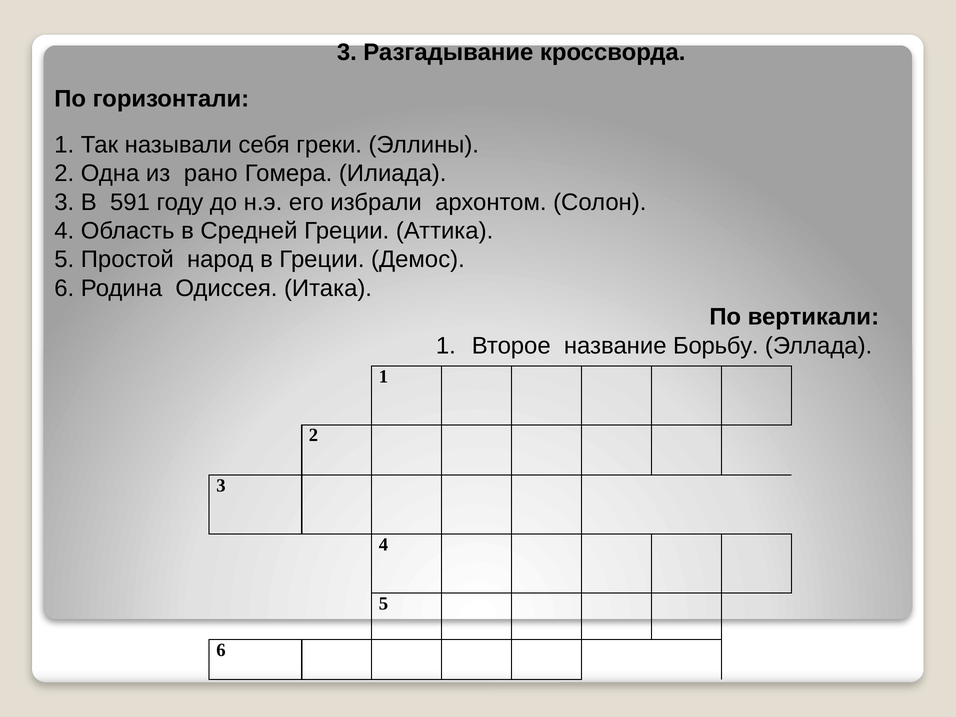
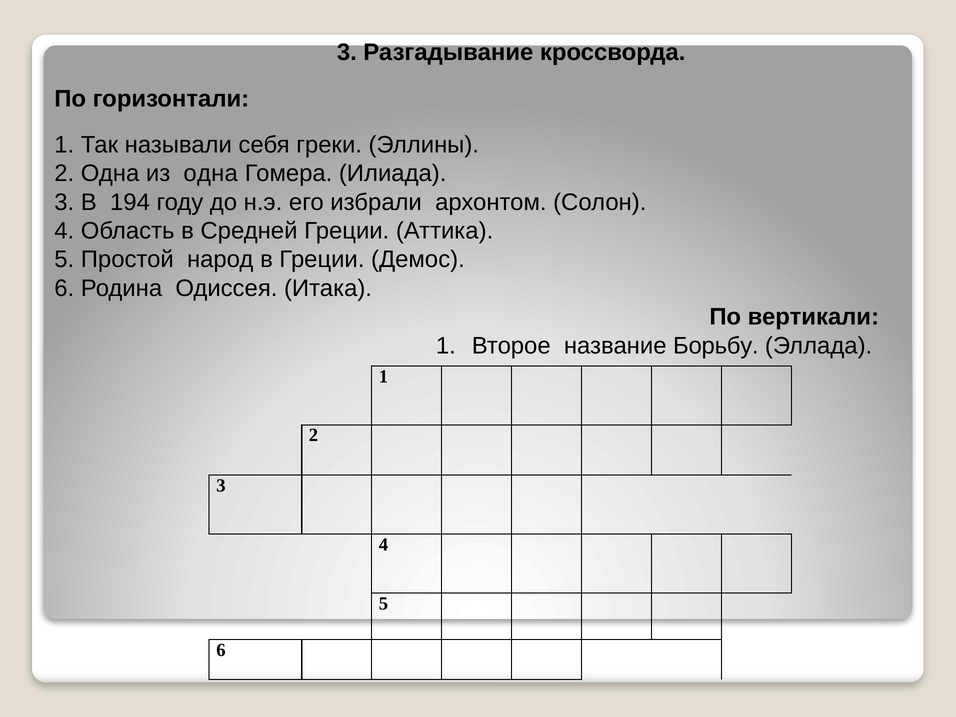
из рано: рано -> одна (211, 174)
591: 591 -> 194 (130, 202)
